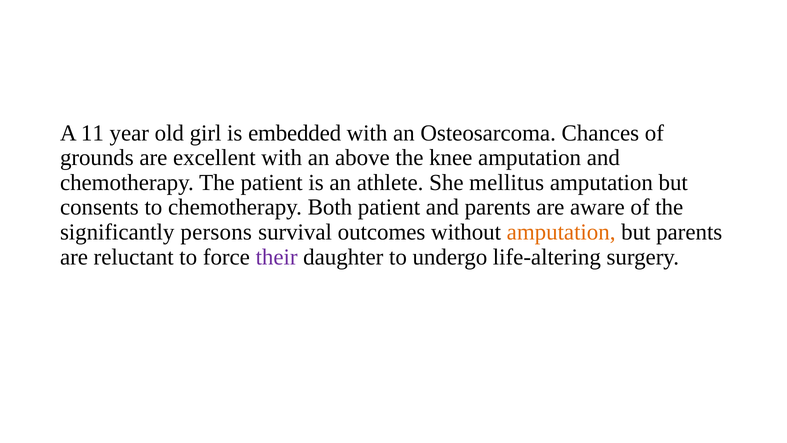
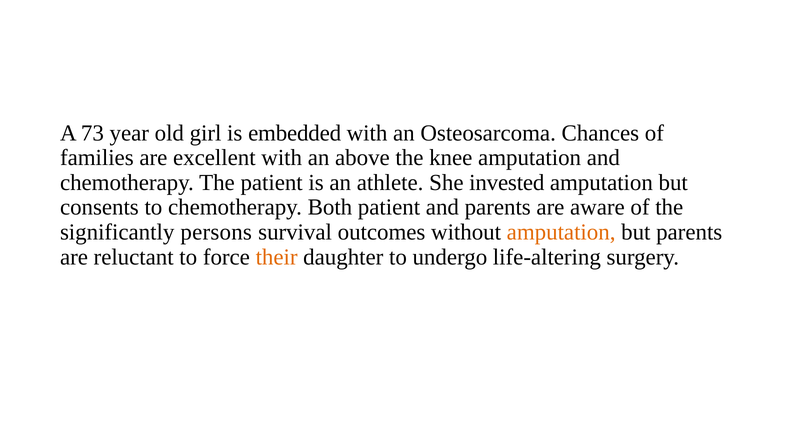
11: 11 -> 73 (92, 133)
grounds: grounds -> families (97, 158)
mellitus: mellitus -> invested (507, 183)
their colour: purple -> orange (277, 257)
